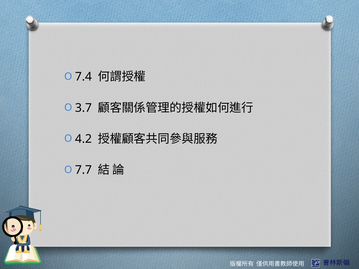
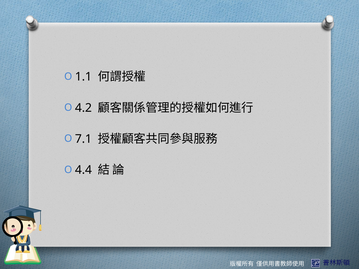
7.4: 7.4 -> 1.1 (83, 77)
3.7: 3.7 -> 4.2 (83, 108)
4.2: 4.2 -> 7.1 (83, 139)
7.7: 7.7 -> 4.4 (83, 170)
